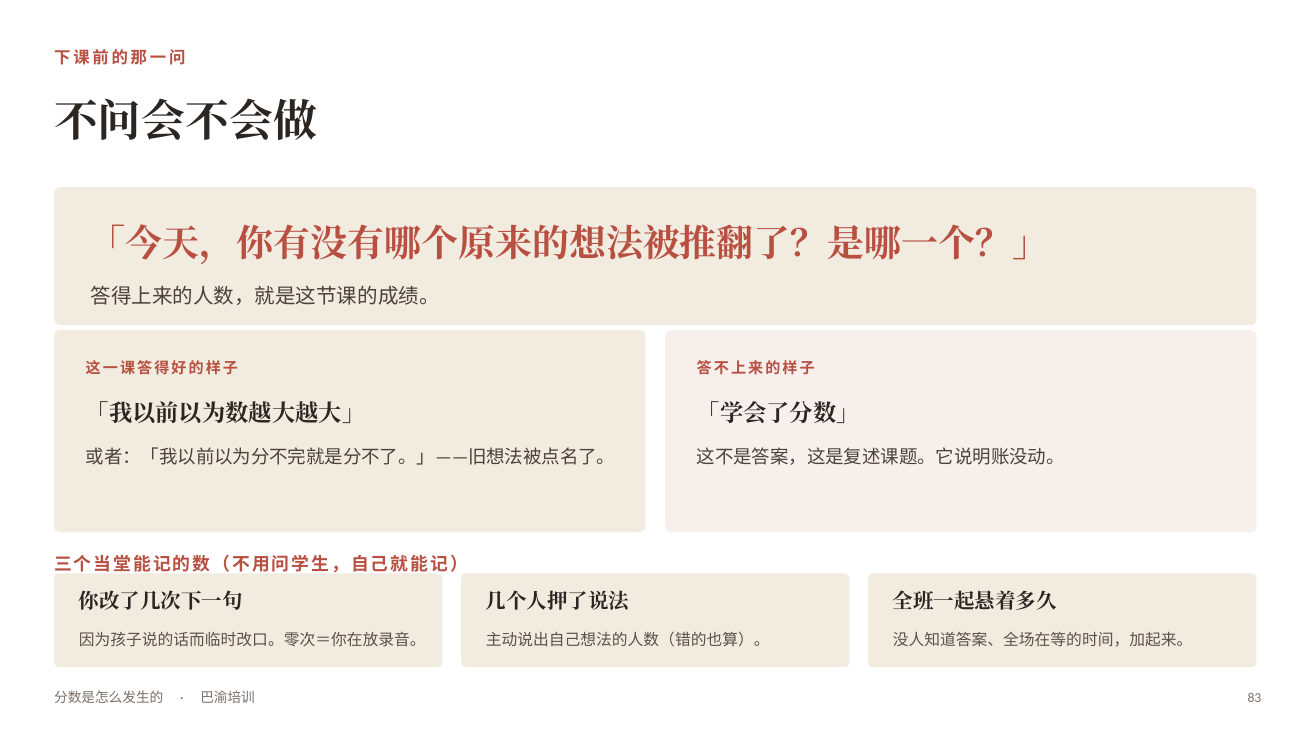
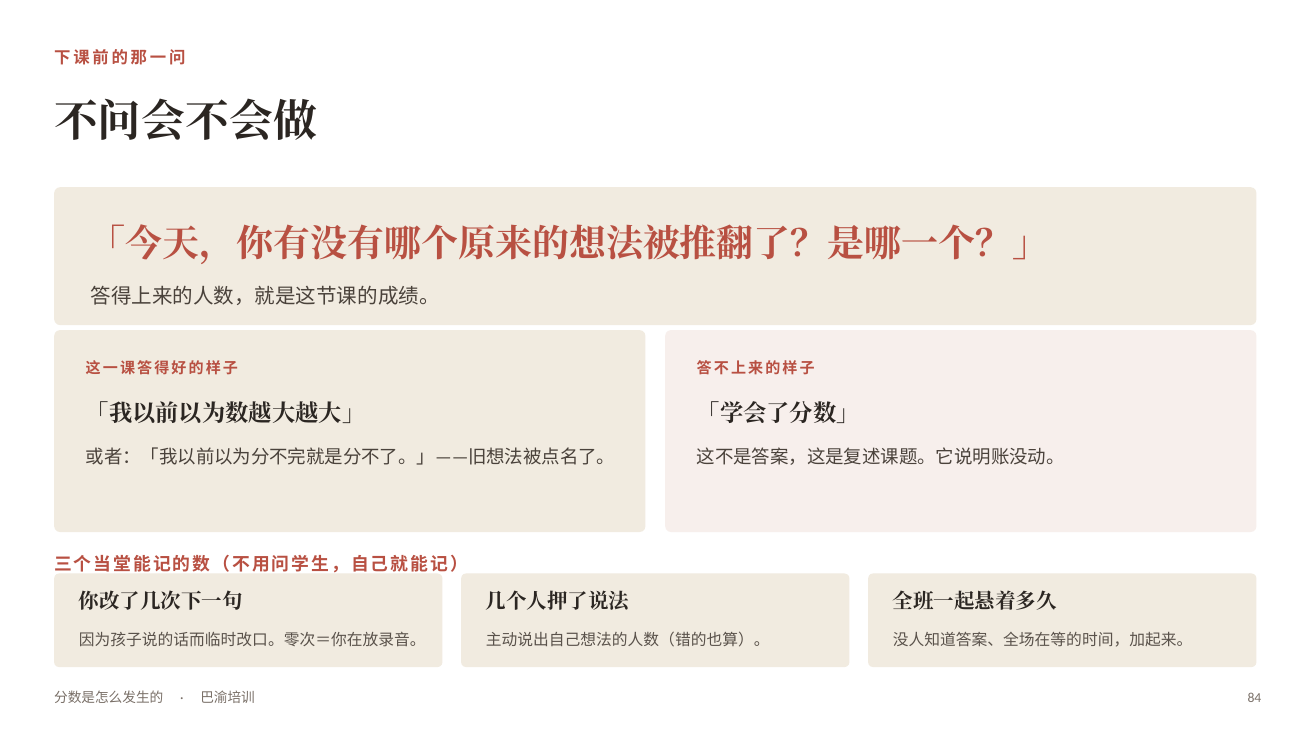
83: 83 -> 84 (1255, 698)
